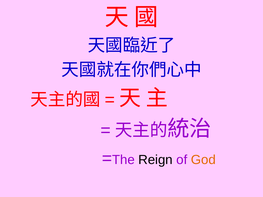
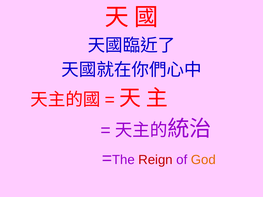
Reign colour: black -> red (156, 160)
